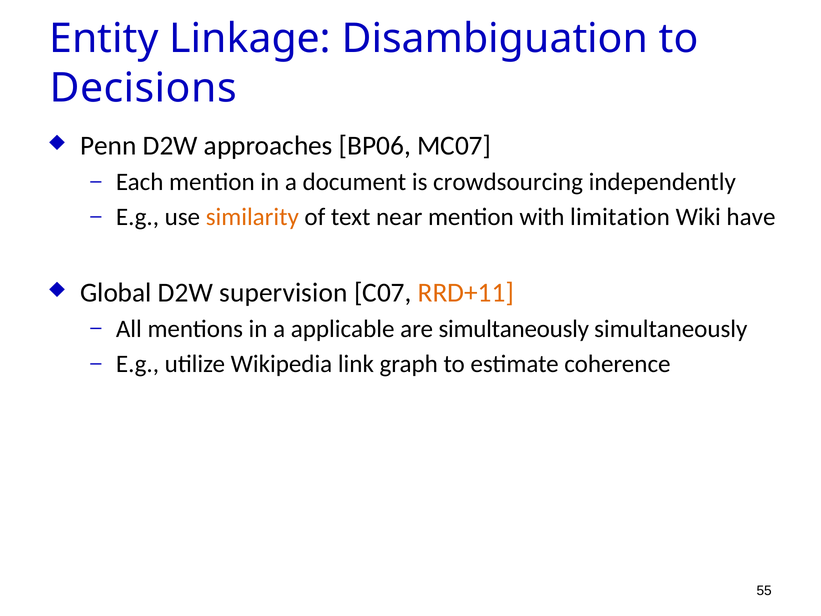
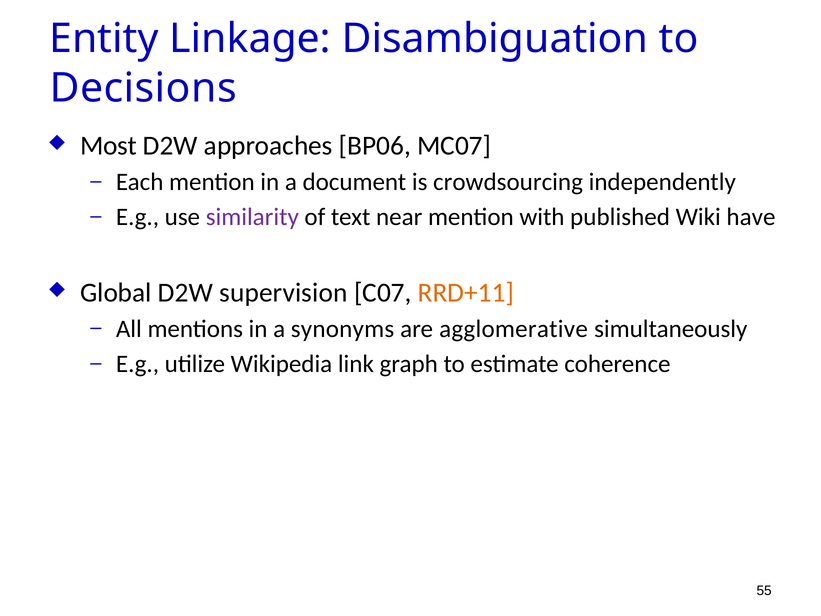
Penn: Penn -> Most (109, 146)
similarity colour: orange -> purple (252, 217)
limitation: limitation -> published (620, 217)
applicable: applicable -> synonyms (343, 329)
are simultaneously: simultaneously -> agglomerative (514, 329)
